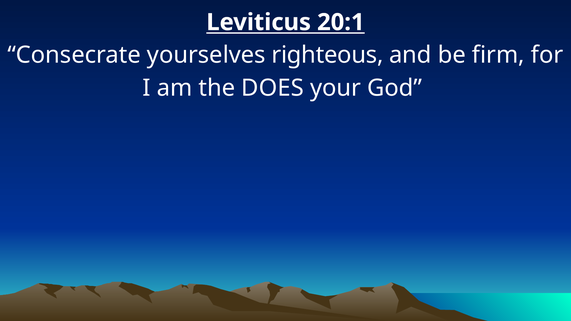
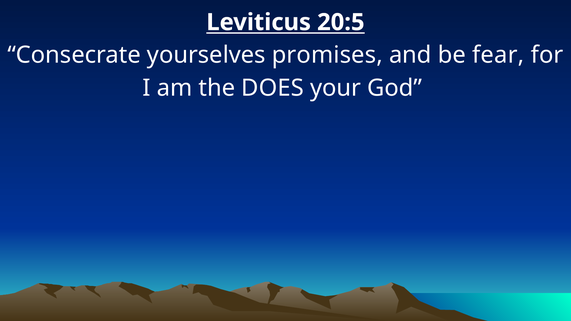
20:1: 20:1 -> 20:5 (341, 22)
righteous: righteous -> promises (327, 55)
firm: firm -> fear (498, 55)
